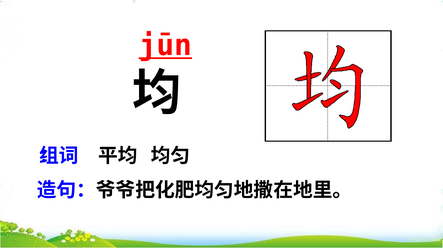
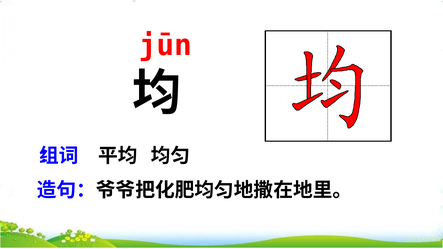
jūn underline: present -> none (165, 45)
